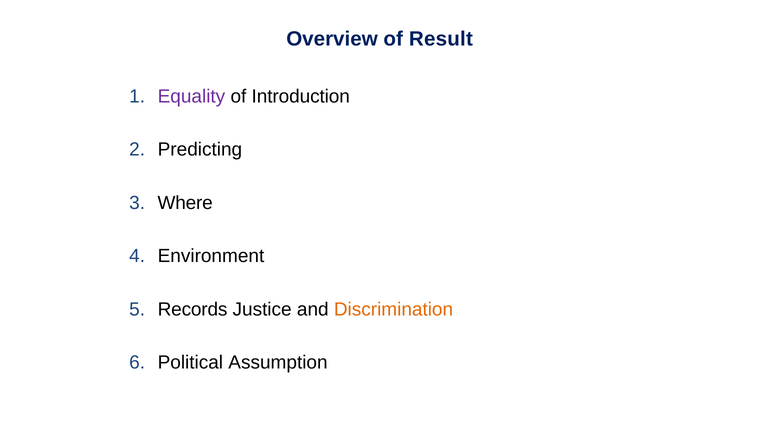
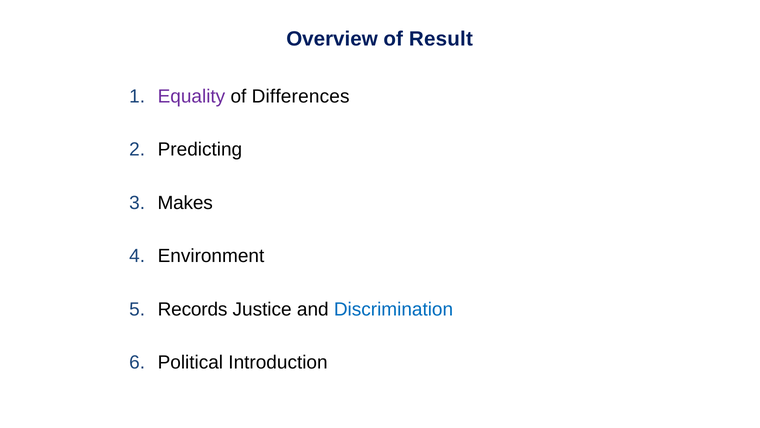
Introduction: Introduction -> Differences (301, 96)
Where: Where -> Makes (185, 203)
Discrimination colour: orange -> blue (394, 309)
Assumption: Assumption -> Introduction (278, 362)
